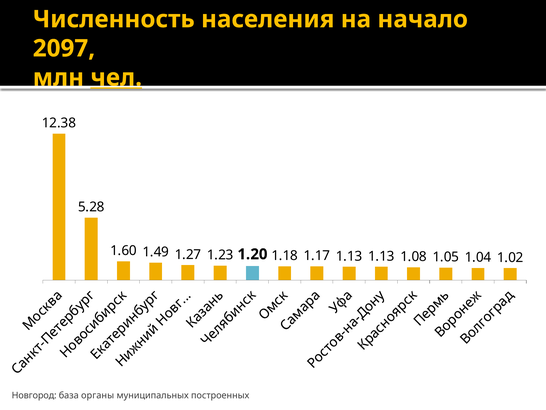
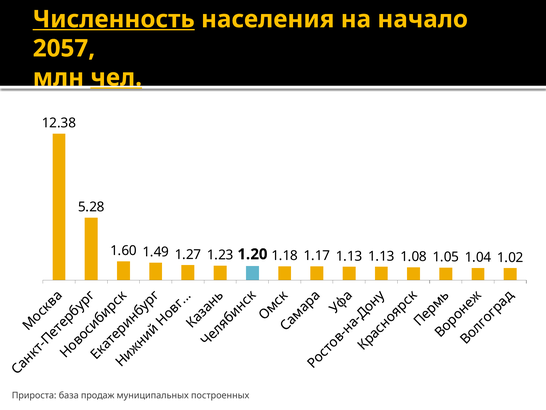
Численность underline: none -> present (114, 19)
2097: 2097 -> 2057 (64, 48)
Новгород: Новгород -> Прироста (34, 395)
органы: органы -> продаж (98, 395)
